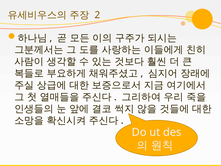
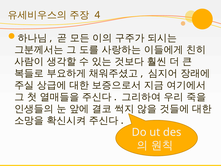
2: 2 -> 4 (97, 15)
